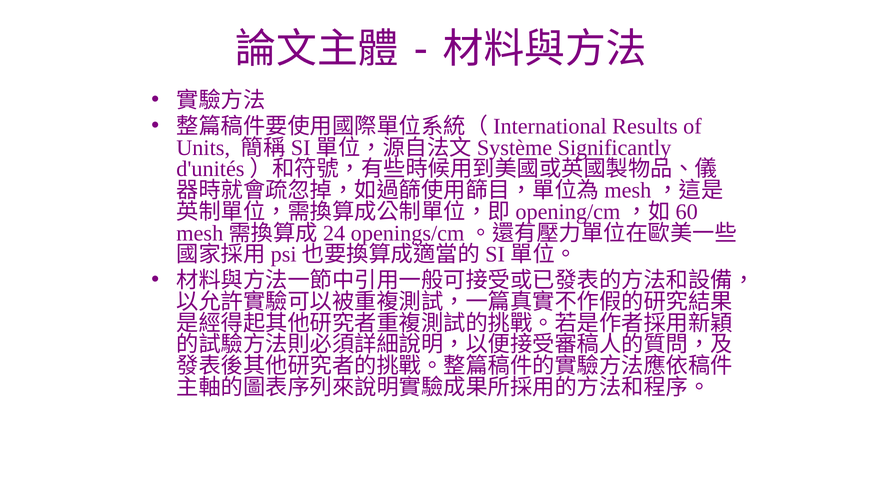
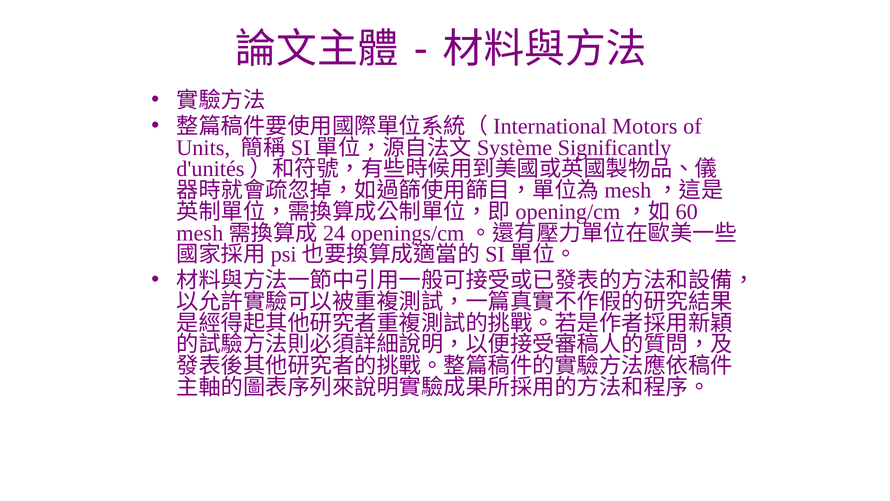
Results: Results -> Motors (645, 126)
